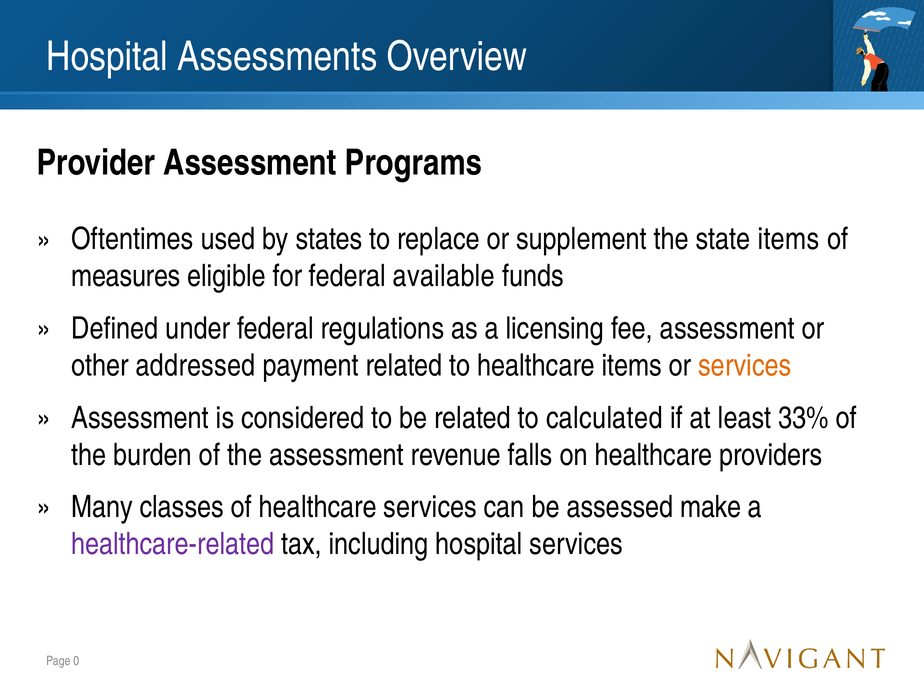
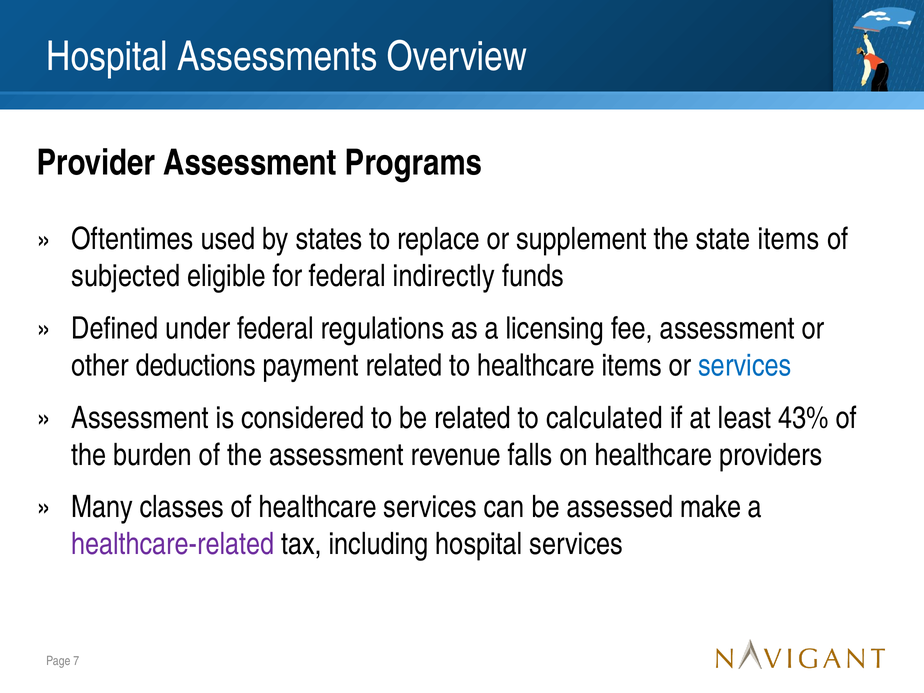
measures: measures -> subjected (126, 276)
available: available -> indirectly (444, 276)
addressed: addressed -> deductions (196, 366)
services colour: orange -> blue (745, 366)
33%: 33% -> 43% (803, 418)
0: 0 -> 7 (76, 661)
